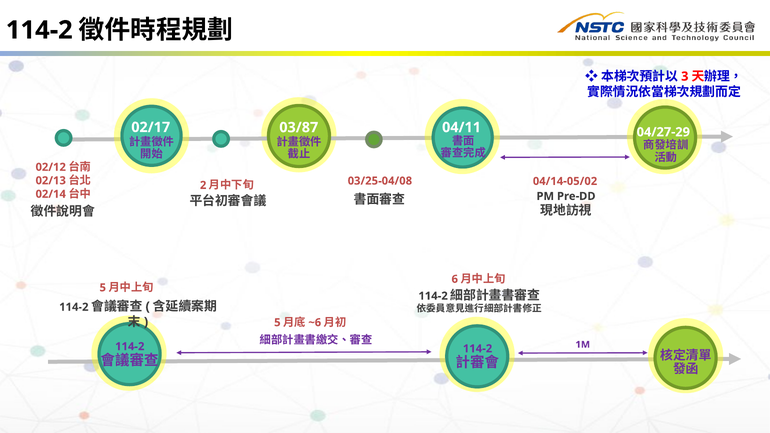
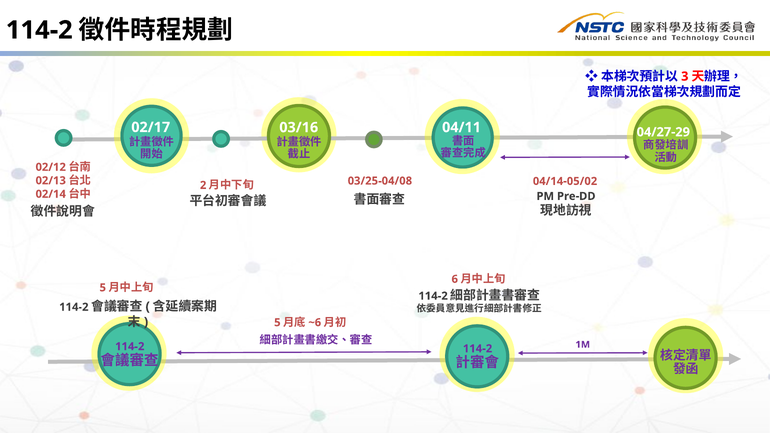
03/87: 03/87 -> 03/16 (299, 128)
